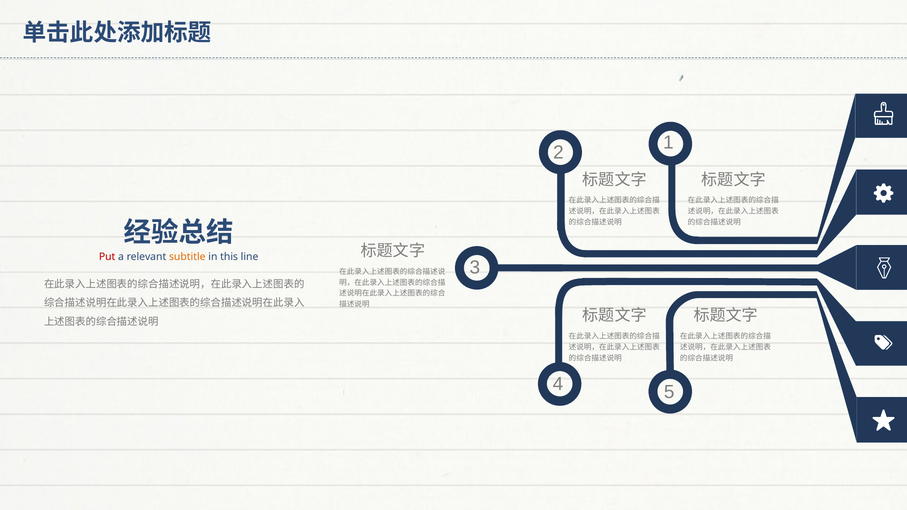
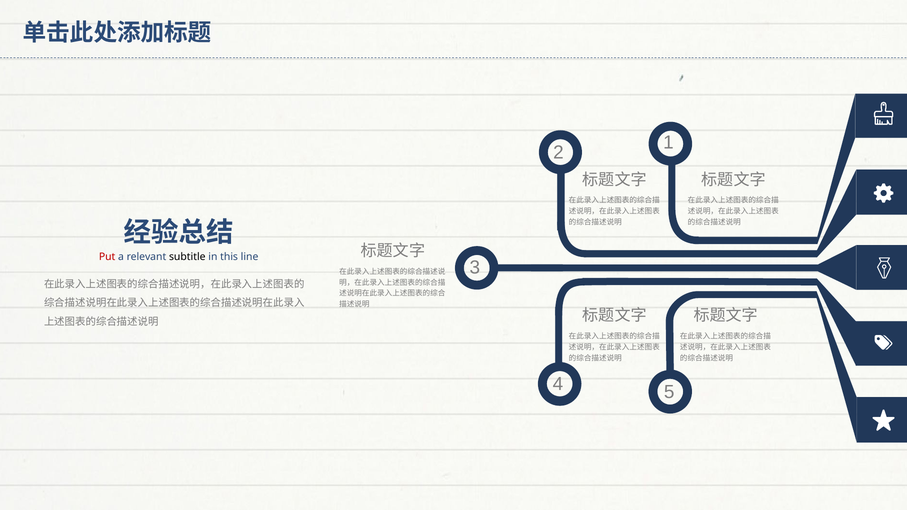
subtitle colour: orange -> black (187, 257)
